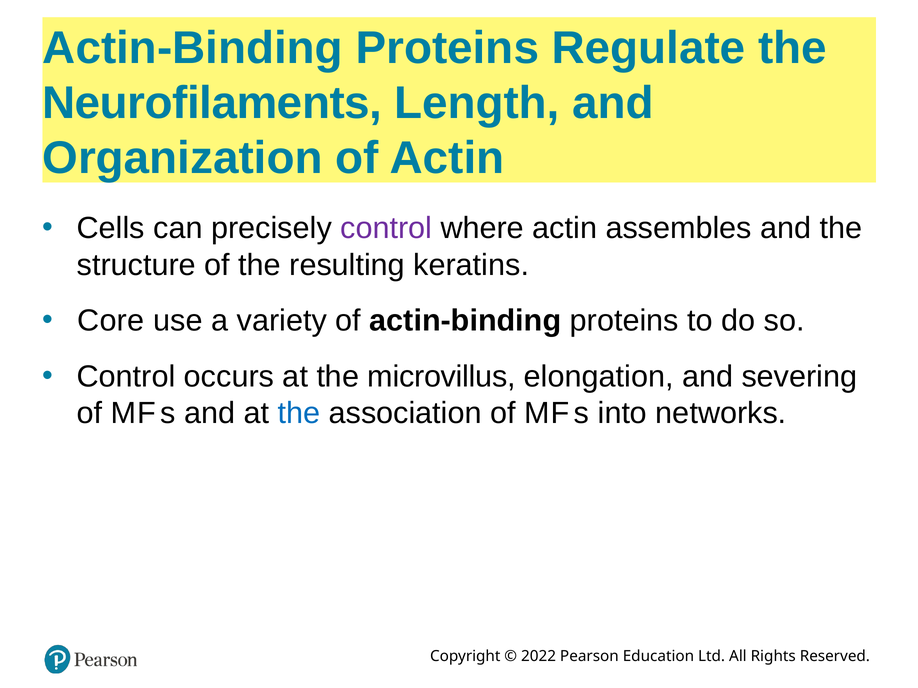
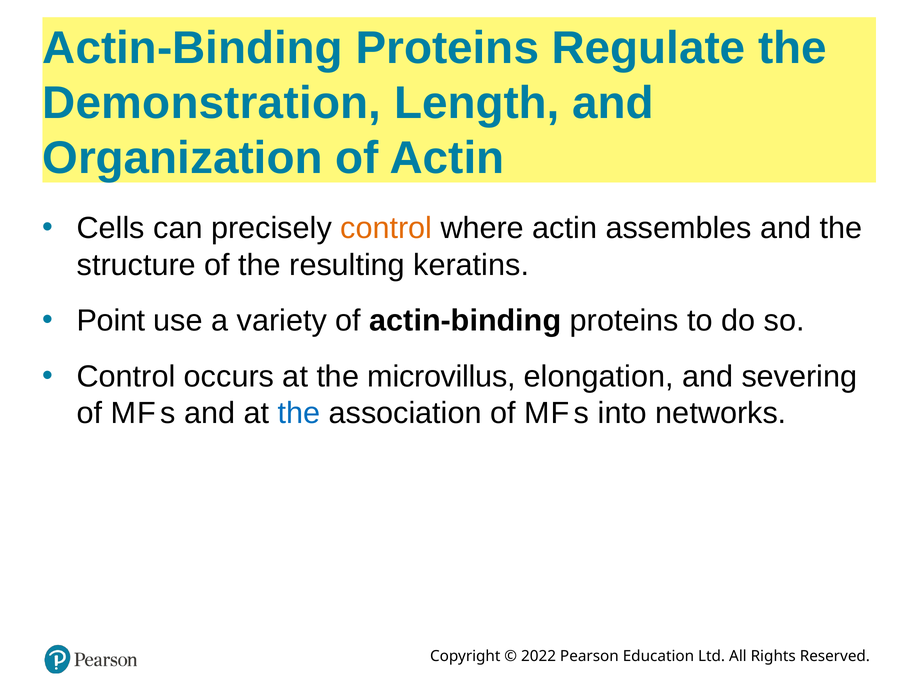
Neurofilaments: Neurofilaments -> Demonstration (212, 103)
control colour: purple -> orange (386, 229)
Core: Core -> Point (111, 321)
